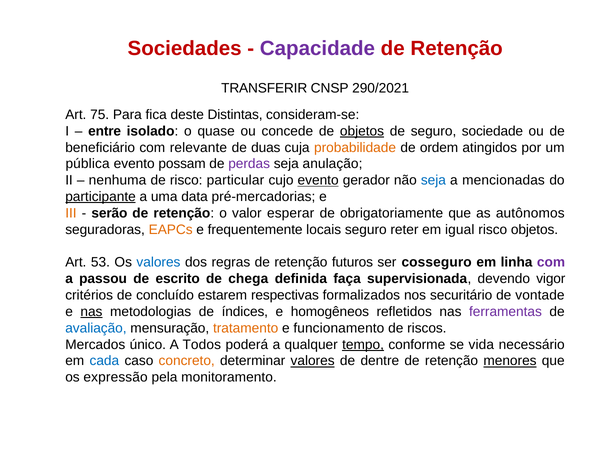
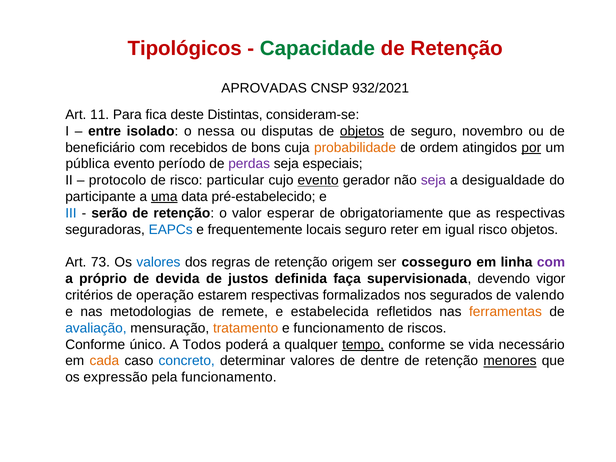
Sociedades: Sociedades -> Tipológicos (185, 48)
Capacidade colour: purple -> green (317, 48)
TRANSFERIR: TRANSFERIR -> APROVADAS (264, 88)
290/2021: 290/2021 -> 932/2021 (381, 88)
75: 75 -> 11 (100, 115)
quase: quase -> nessa (216, 131)
concede: concede -> disputas (287, 131)
sociedade: sociedade -> novembro (492, 131)
relevante: relevante -> recebidos (199, 148)
duas: duas -> bons (266, 148)
por underline: none -> present (531, 148)
possam: possam -> período (182, 164)
anulação: anulação -> especiais (333, 164)
nenhuma: nenhuma -> protocolo (117, 180)
seja colour: blue -> purple (433, 180)
mencionadas: mencionadas -> desigualdade (503, 180)
participante underline: present -> none (101, 197)
uma underline: none -> present (164, 197)
pré-mercadorias: pré-mercadorias -> pré-estabelecido (264, 197)
III colour: orange -> blue (71, 213)
as autônomos: autônomos -> respectivas (530, 213)
EAPCs colour: orange -> blue (171, 230)
53: 53 -> 73 (100, 262)
futuros: futuros -> origem (353, 262)
passou: passou -> próprio (103, 279)
escrito: escrito -> devida (178, 279)
chega: chega -> justos (248, 279)
concluído: concluído -> operação (165, 295)
securitário: securitário -> segurados (461, 295)
vontade: vontade -> valendo (540, 295)
nas underline: present -> none (91, 312)
índices: índices -> remete (245, 312)
homogêneos: homogêneos -> estabelecida (330, 312)
ferramentas colour: purple -> orange (505, 312)
Mercados: Mercados -> Conforme (95, 345)
cada colour: blue -> orange (104, 361)
concreto colour: orange -> blue (187, 361)
valores underline: present -> none (313, 361)
pela monitoramento: monitoramento -> funcionamento (229, 377)
